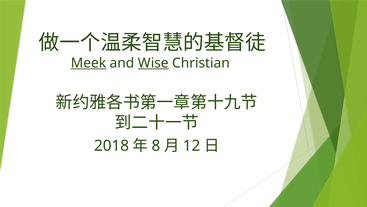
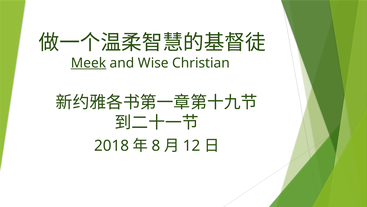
Wise underline: present -> none (153, 63)
